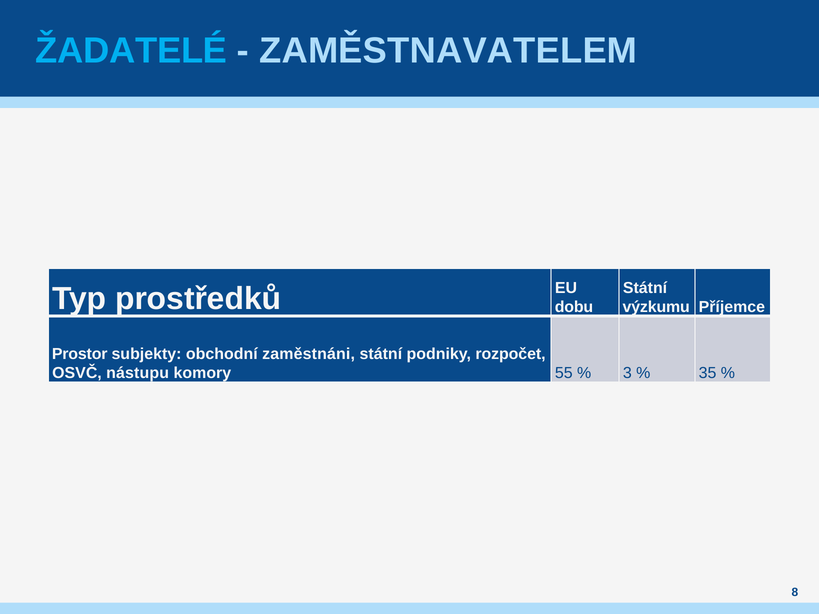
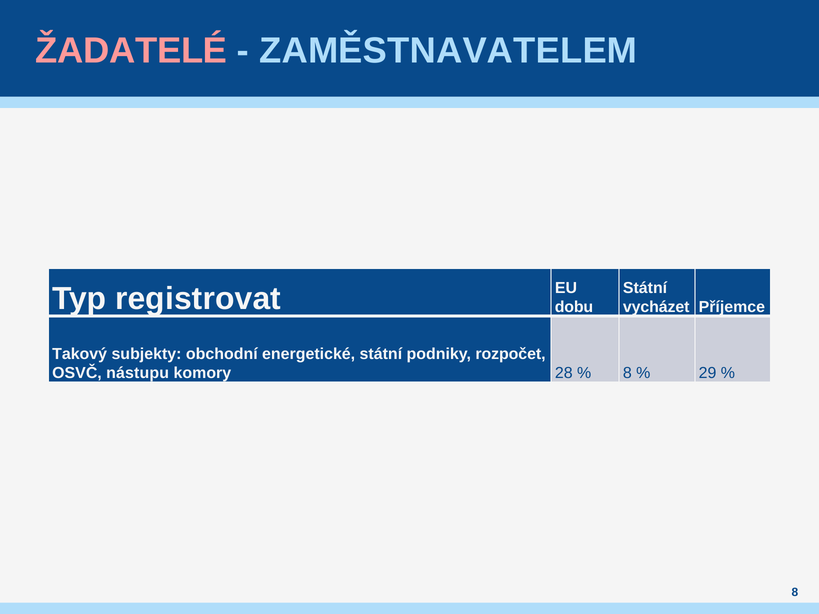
ŽADATELÉ colour: light blue -> pink (131, 51)
prostředků: prostředků -> registrovat (198, 299)
výzkumu: výzkumu -> vycházet (656, 307)
Prostor: Prostor -> Takový (80, 354)
zaměstnáni: zaměstnáni -> energetické (309, 354)
55: 55 -> 28 (564, 373)
3: 3 -> 8 (627, 373)
35: 35 -> 29 (708, 373)
